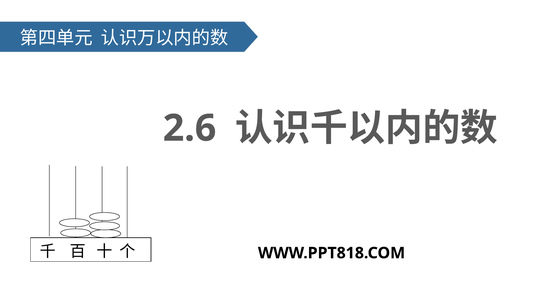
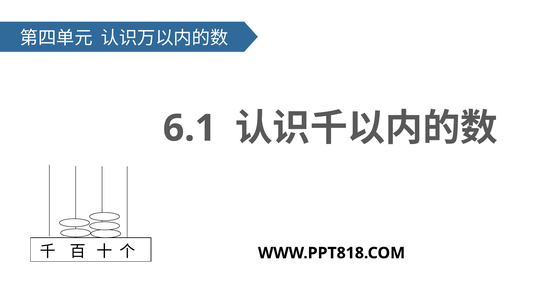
2.6: 2.6 -> 6.1 (190, 128)
